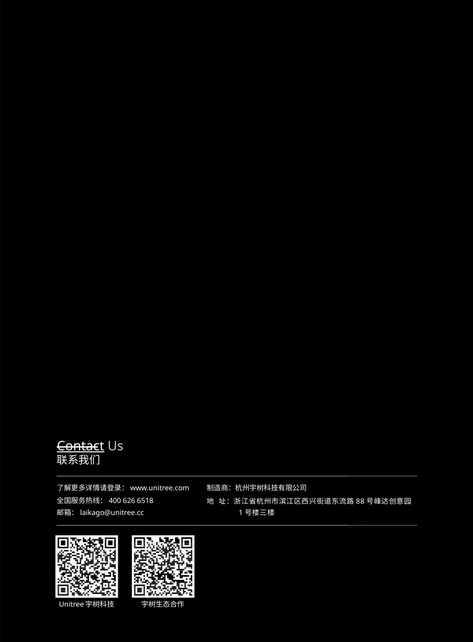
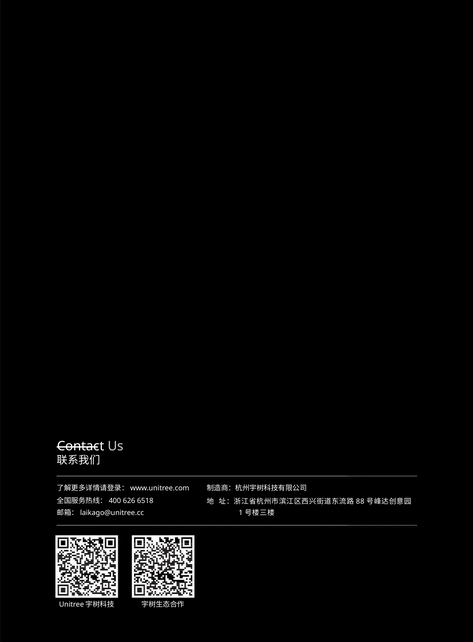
Contact underline: present -> none (81, 446)
